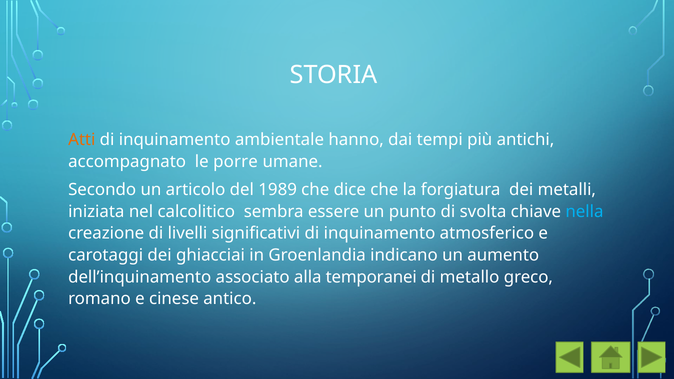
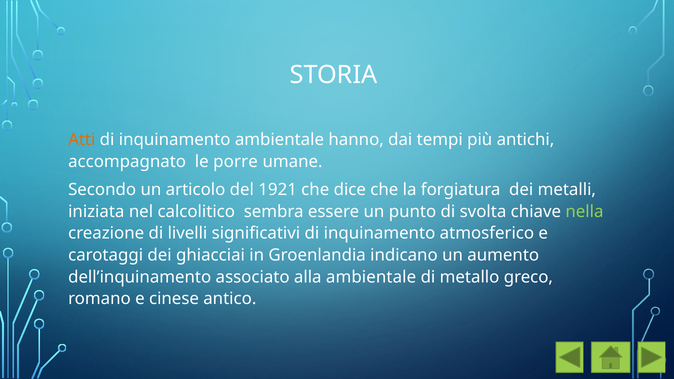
1989: 1989 -> 1921 (278, 190)
nella colour: light blue -> light green (584, 212)
alla temporanei: temporanei -> ambientale (371, 277)
